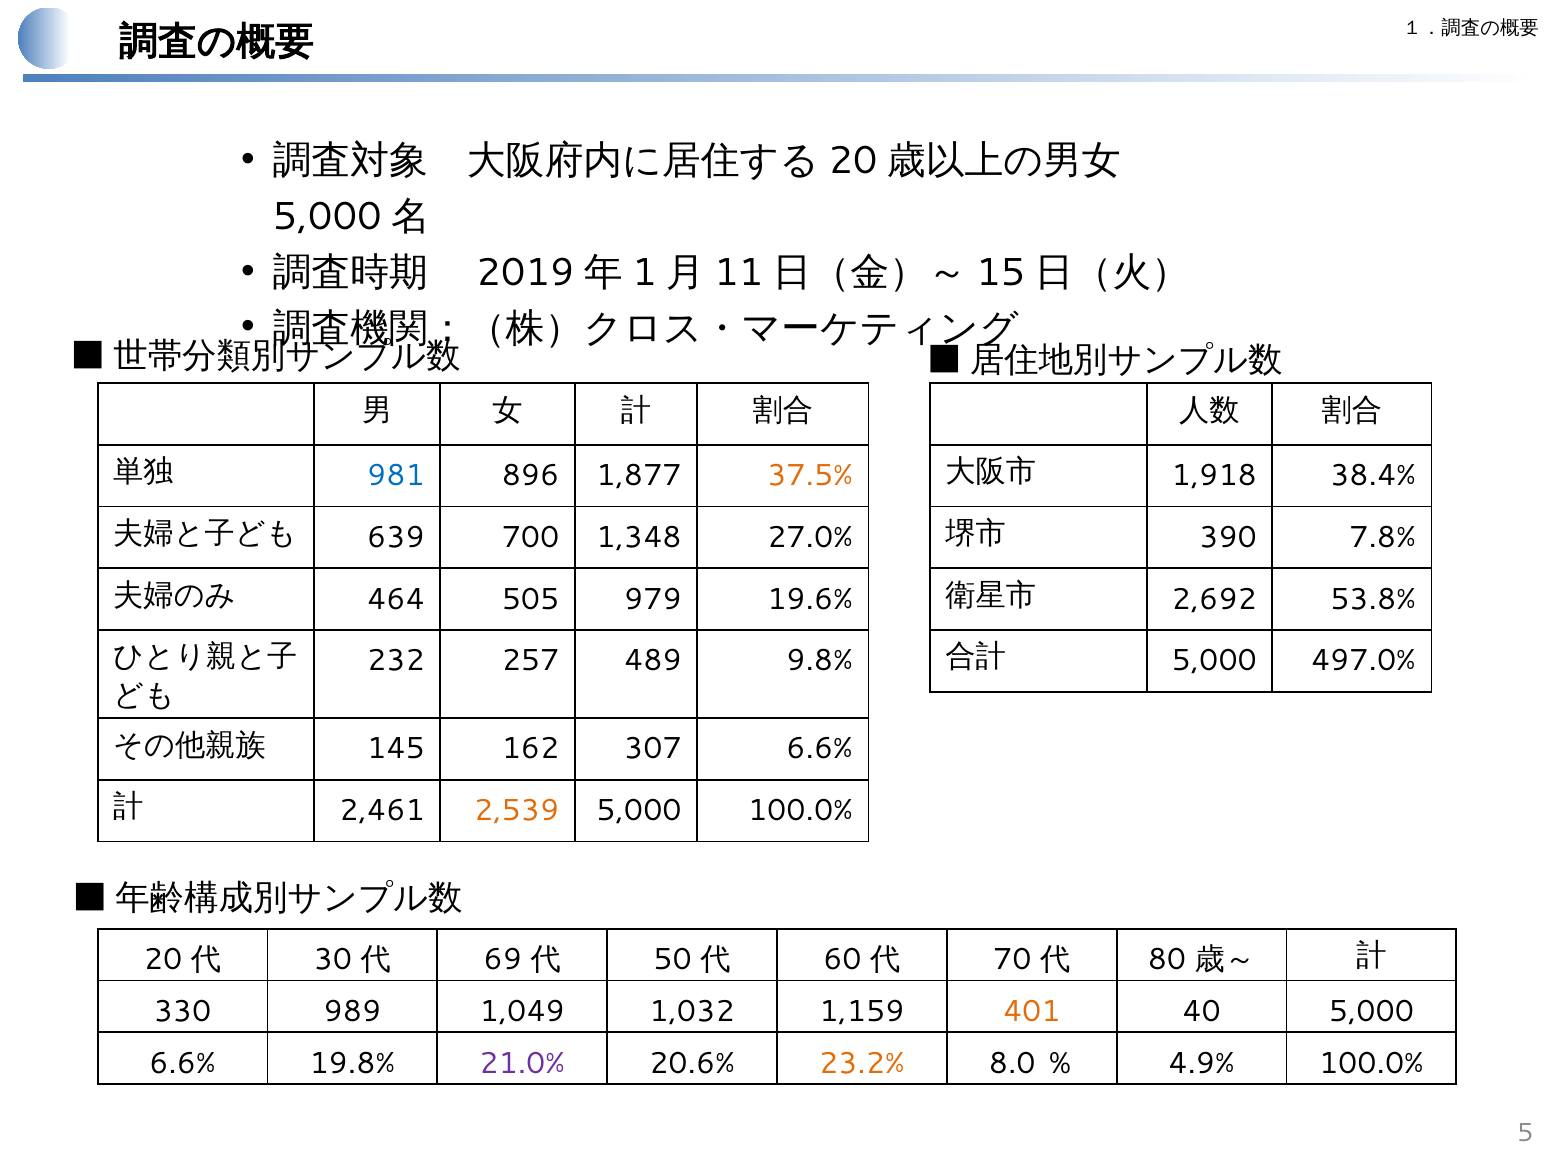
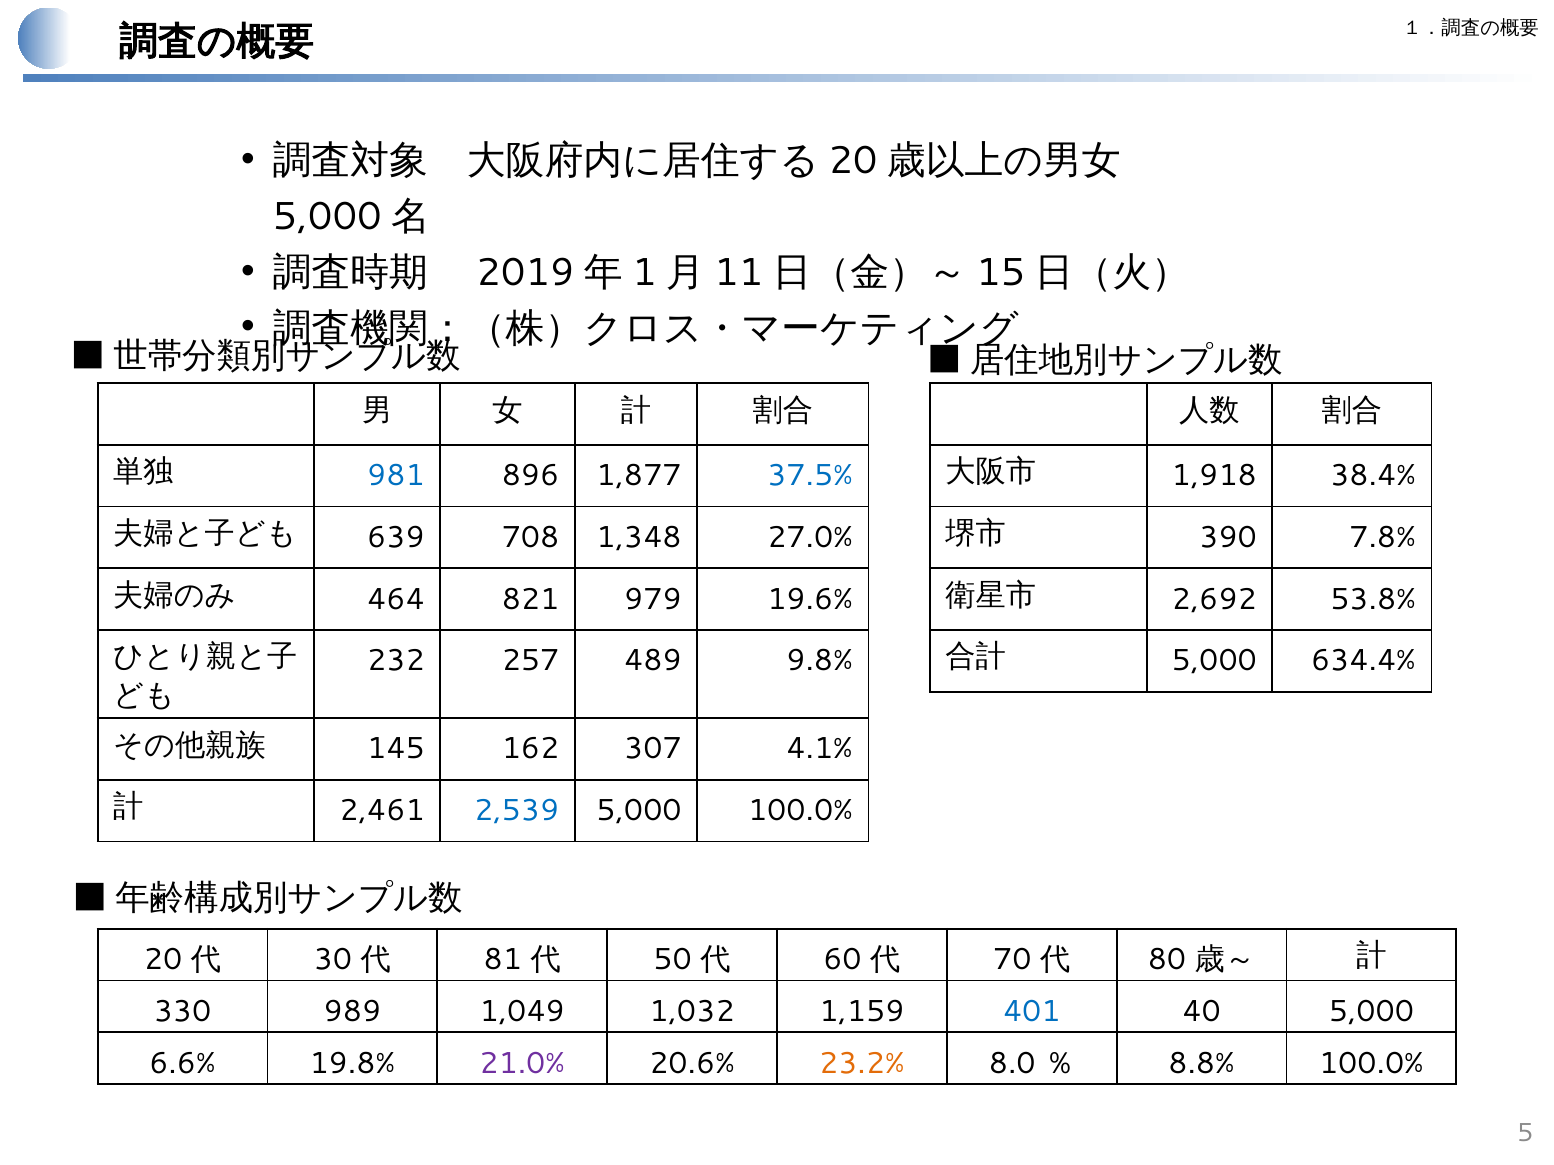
37.5% colour: orange -> blue (810, 476)
700: 700 -> 708 (531, 538)
505: 505 -> 821 (531, 599)
497.0%: 497.0% -> 634.4% (1363, 661)
307 6.6%: 6.6% -> 4.1% (820, 749)
2,539 colour: orange -> blue (517, 811)
69: 69 -> 81 (503, 960)
401 colour: orange -> blue (1032, 1012)
4.9%: 4.9% -> 8.8% (1202, 1064)
